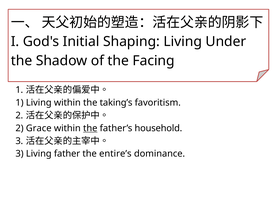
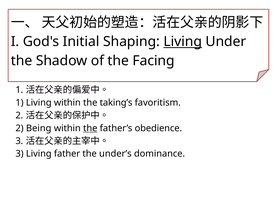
Living underline: none -> present (183, 42)
Grace: Grace -> Being (39, 128)
household: household -> obedience (158, 128)
entire’s: entire’s -> under’s (115, 154)
